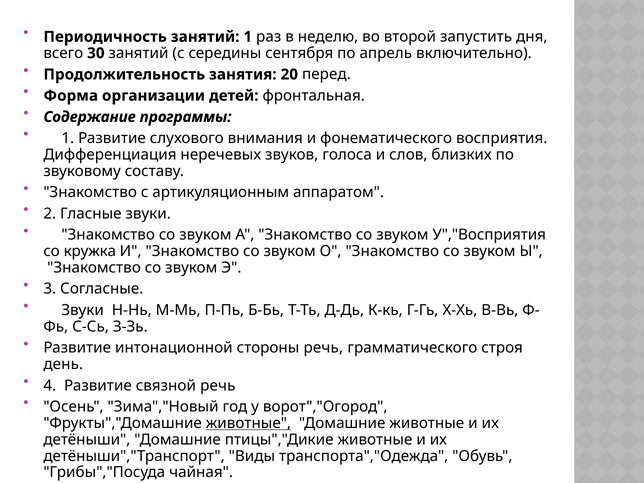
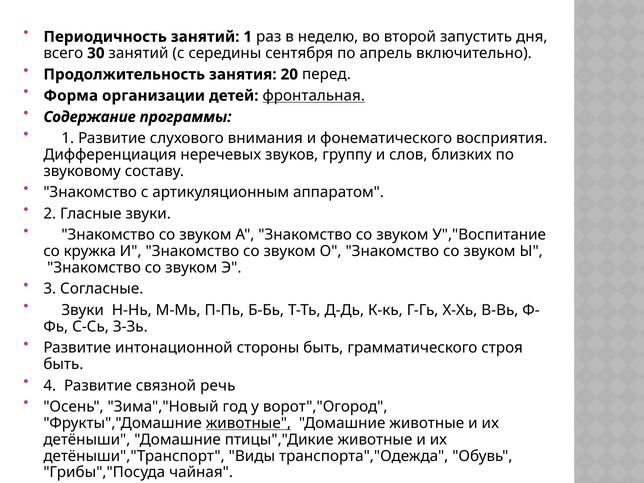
фронтальная underline: none -> present (314, 96)
голоса: голоса -> группу (347, 155)
У","Восприятия: У","Восприятия -> У","Воспитание (489, 235)
стороны речь: речь -> быть (323, 348)
день: день -> быть (63, 364)
